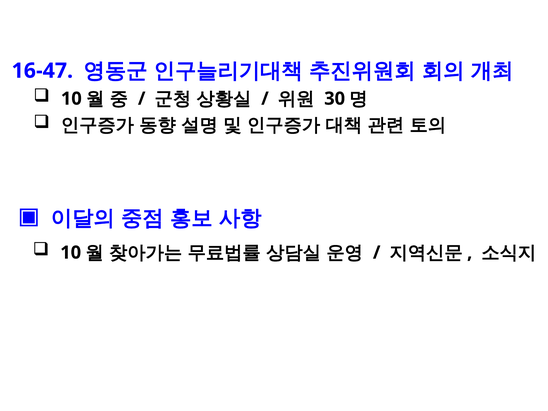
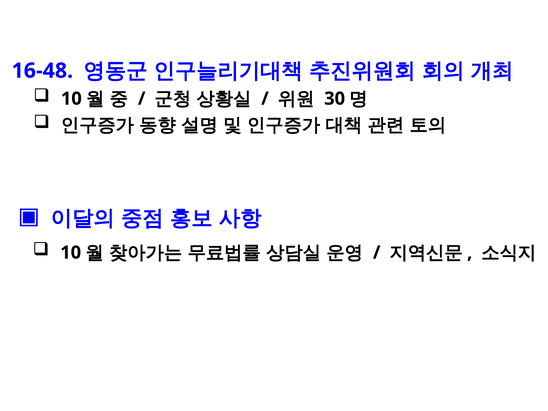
16-47: 16-47 -> 16-48 (42, 71)
